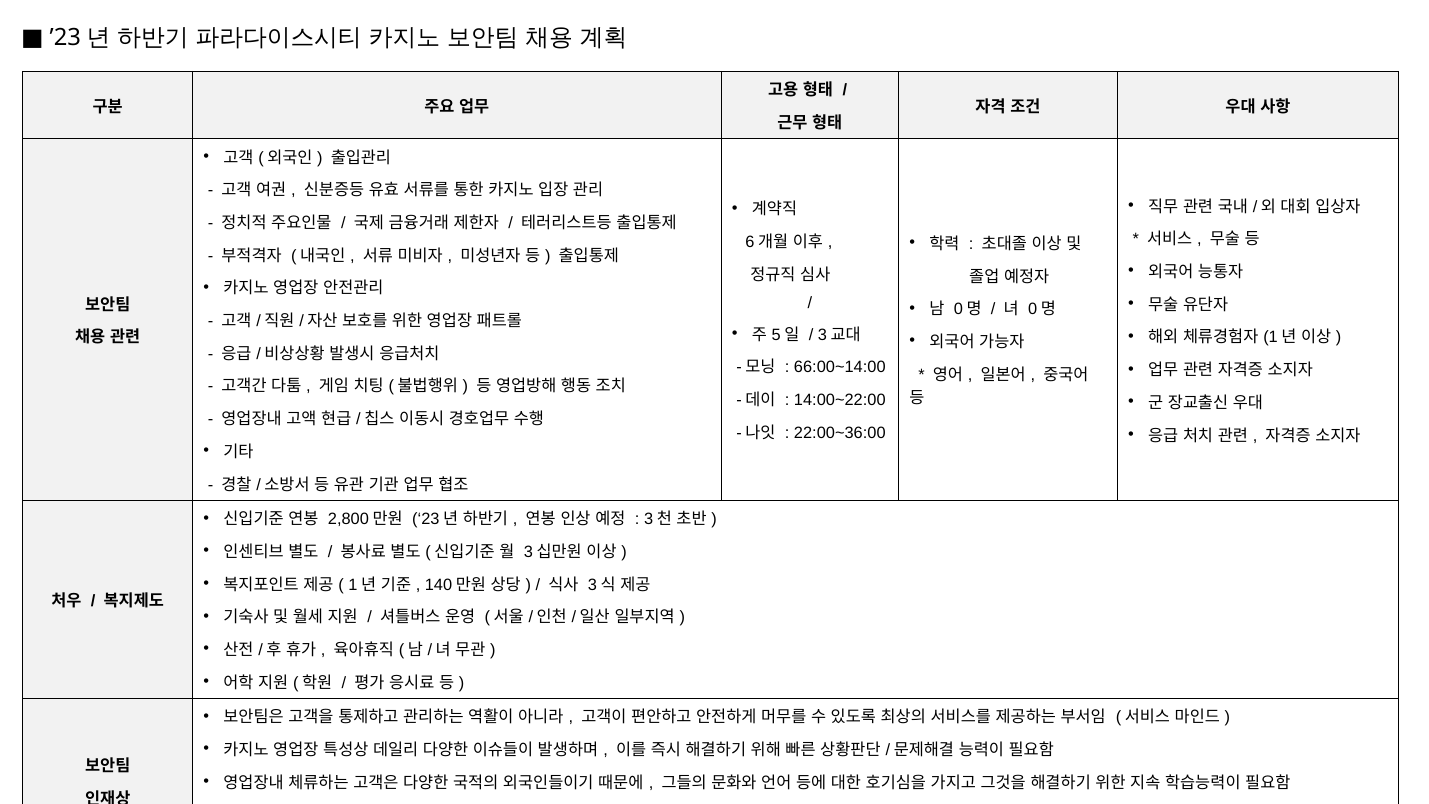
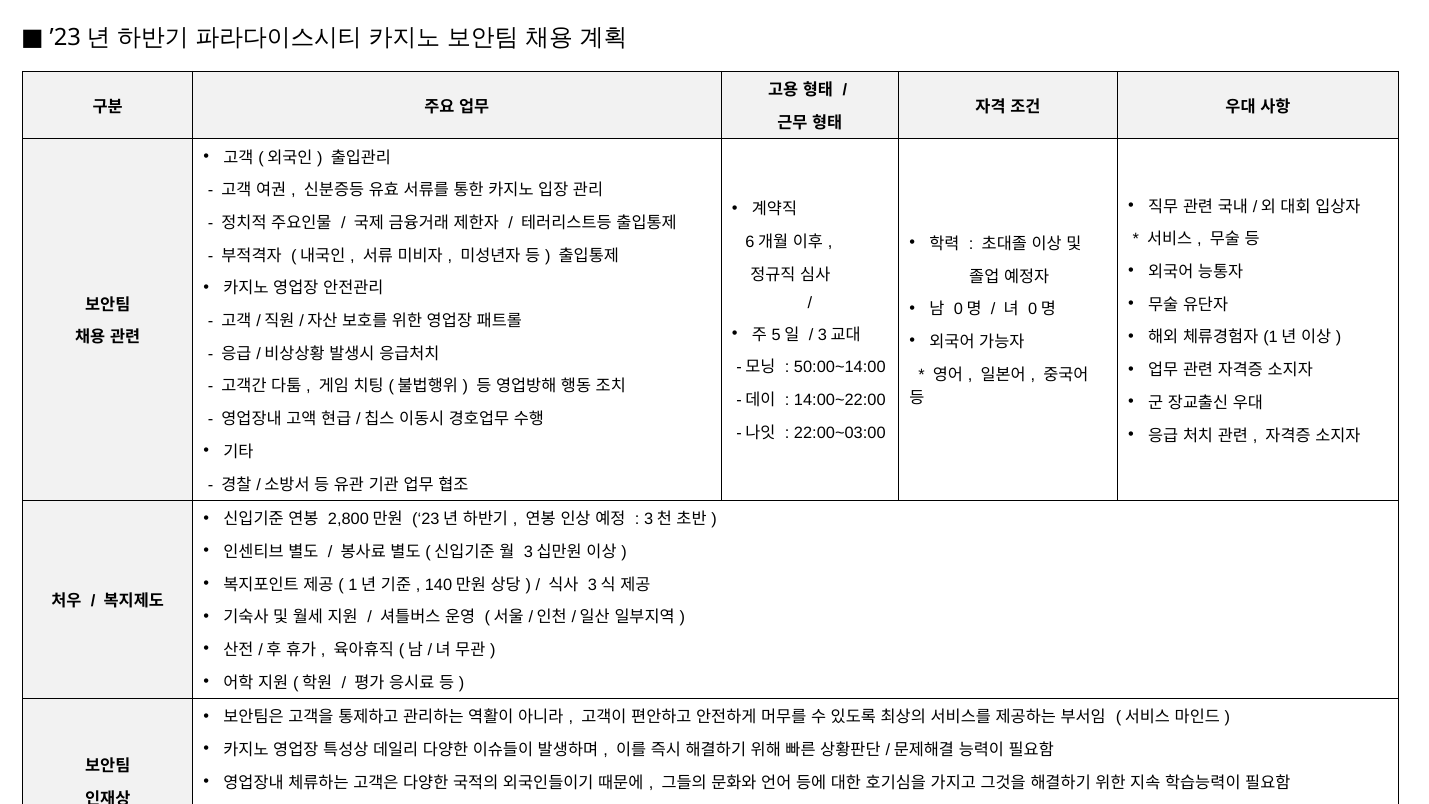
66:00~14:00: 66:00~14:00 -> 50:00~14:00 (840, 367)
22:00~36:00: 22:00~36:00 -> 22:00~03:00 (840, 433)
